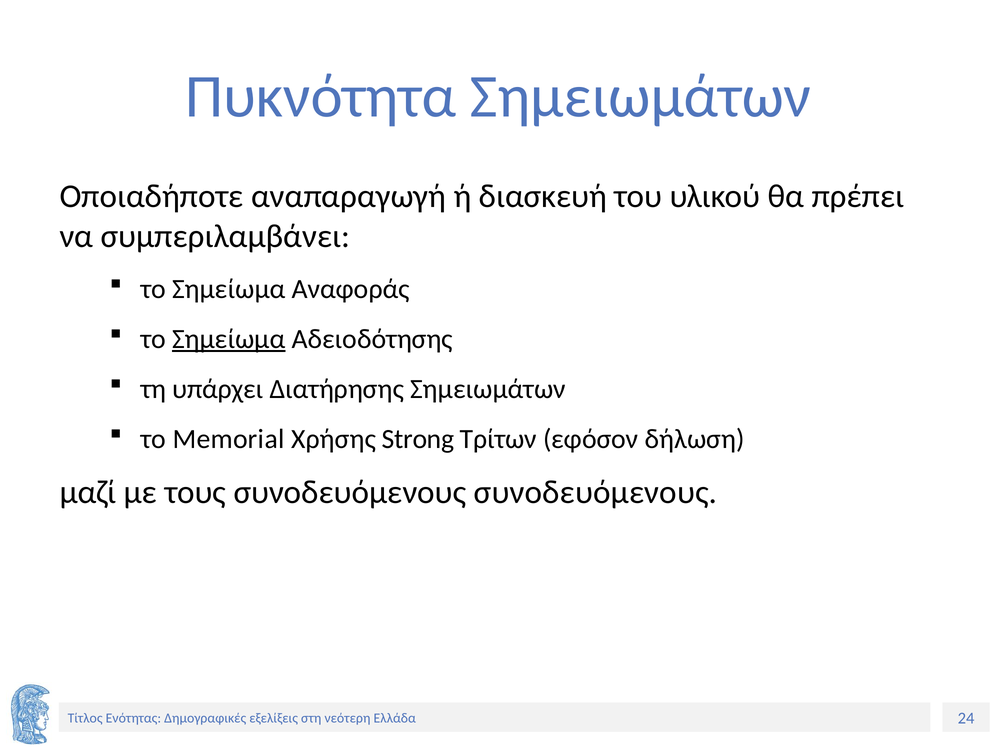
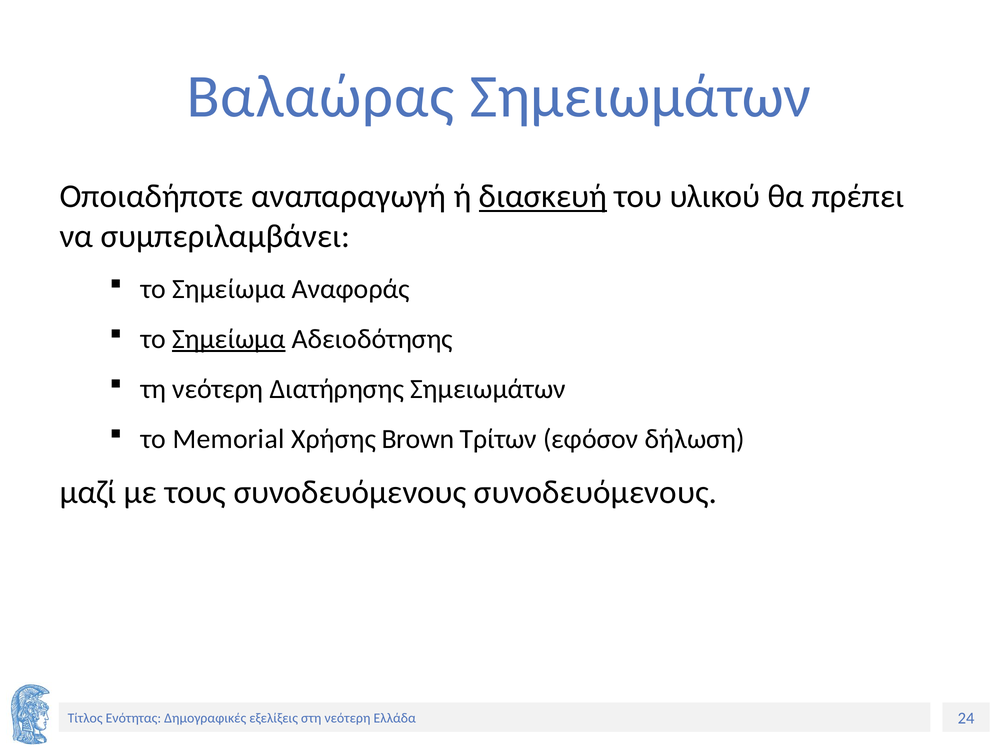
Πυκνότητα: Πυκνότητα -> Βαλαώρας (320, 96)
διασκευή underline: none -> present (543, 196)
τη υπάρχει: υπάρχει -> νεότερη (218, 389)
Strong: Strong -> Brown (418, 439)
